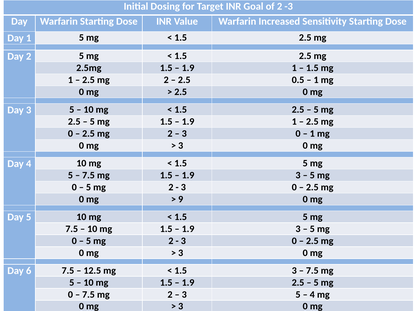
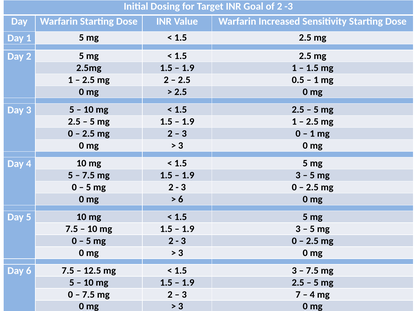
9: 9 -> 6 (181, 199)
5: 5 -> 7 (298, 295)
